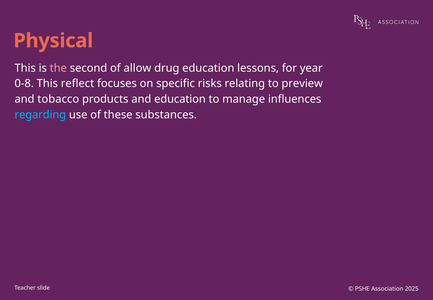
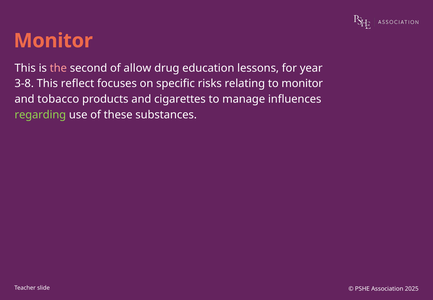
Physical: Physical -> Monitor (53, 41)
0-8: 0-8 -> 3-8 (24, 84)
to preview: preview -> monitor (302, 84)
and education: education -> cigarettes (180, 99)
regarding colour: light blue -> light green (40, 115)
